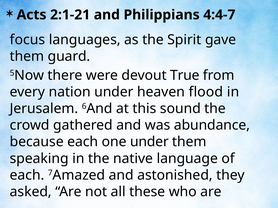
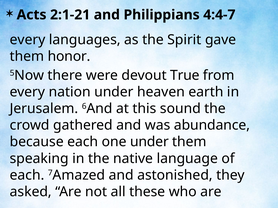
focus: focus -> every (28, 40)
guard: guard -> honor (69, 56)
flood: flood -> earth (206, 92)
